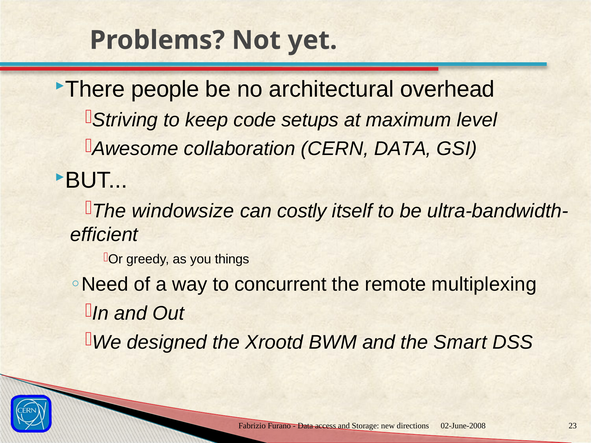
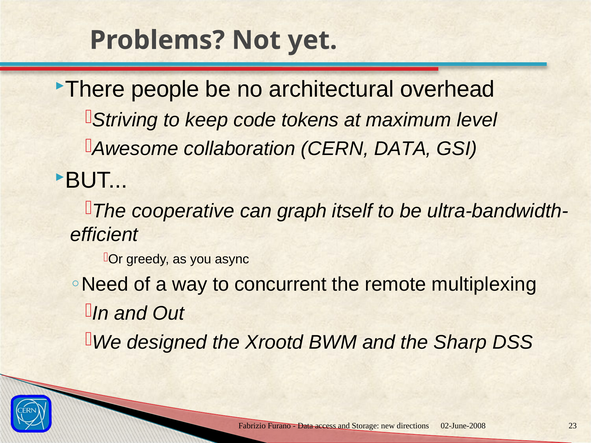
setups: setups -> tokens (310, 120)
windowsize: windowsize -> cooperative (183, 211)
costly: costly -> graph (302, 211)
things: things -> async (232, 259)
Smart: Smart -> Sharp (460, 343)
